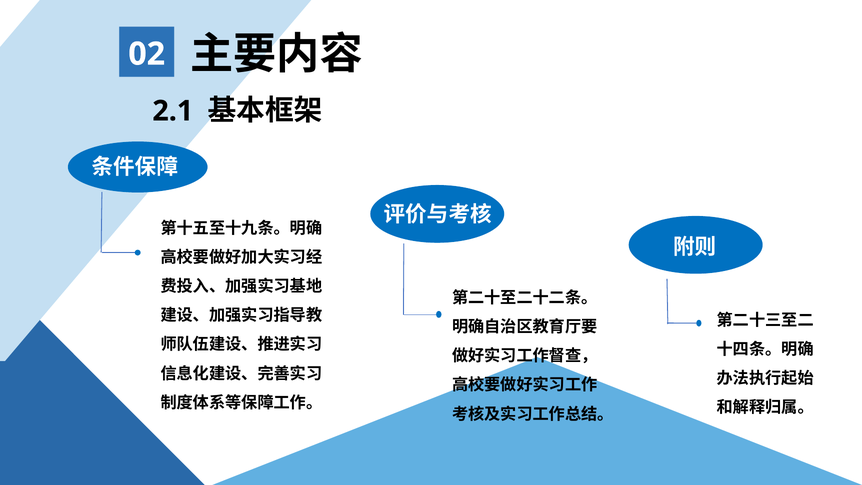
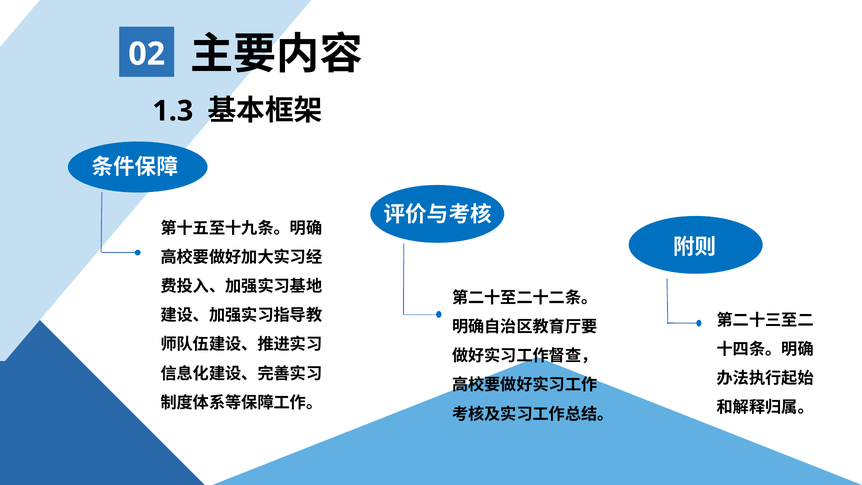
2.1: 2.1 -> 1.3 (173, 111)
